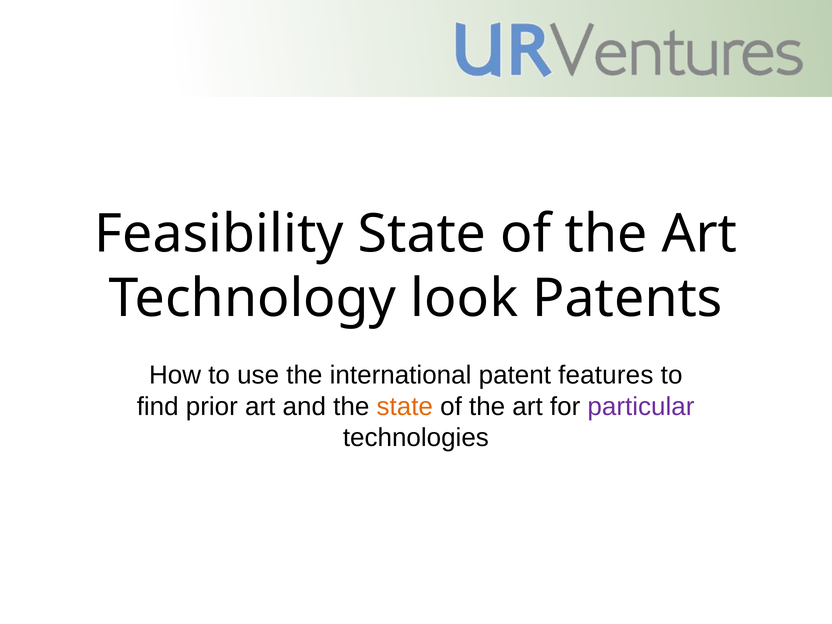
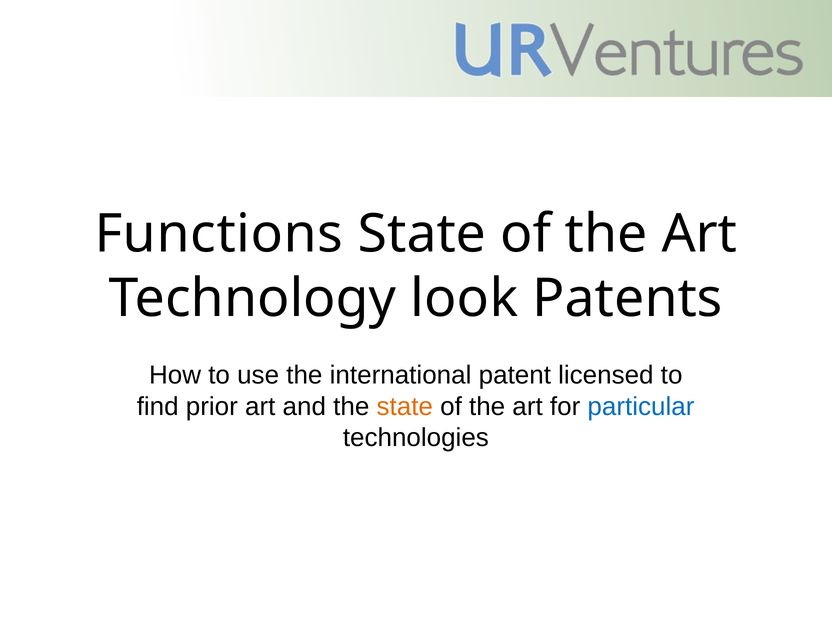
Feasibility: Feasibility -> Functions (219, 234)
features: features -> licensed (606, 375)
particular colour: purple -> blue (641, 406)
